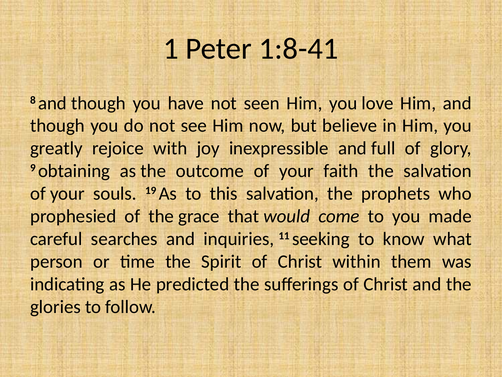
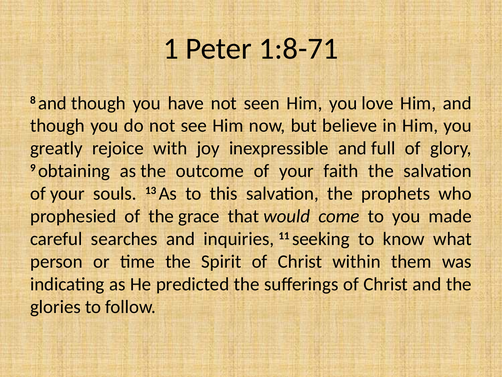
1:8-41: 1:8-41 -> 1:8-71 (299, 49)
19: 19 -> 13 (151, 190)
